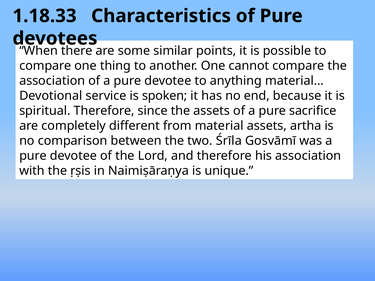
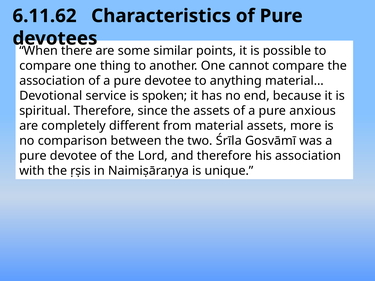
1.18.33: 1.18.33 -> 6.11.62 (45, 16)
sacrifice: sacrifice -> anxious (313, 111)
artha: artha -> more (306, 126)
